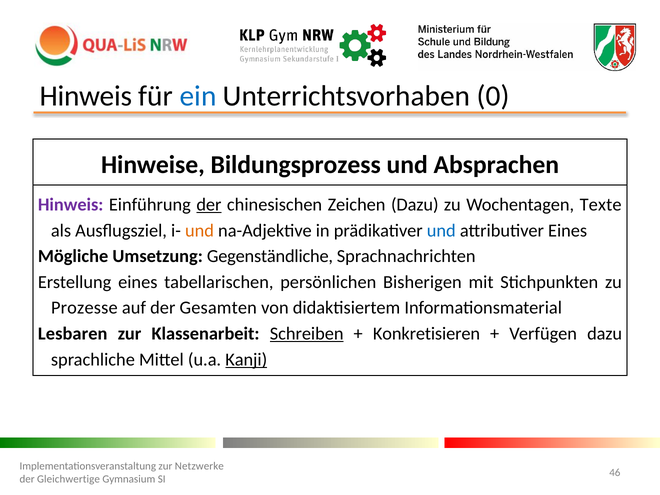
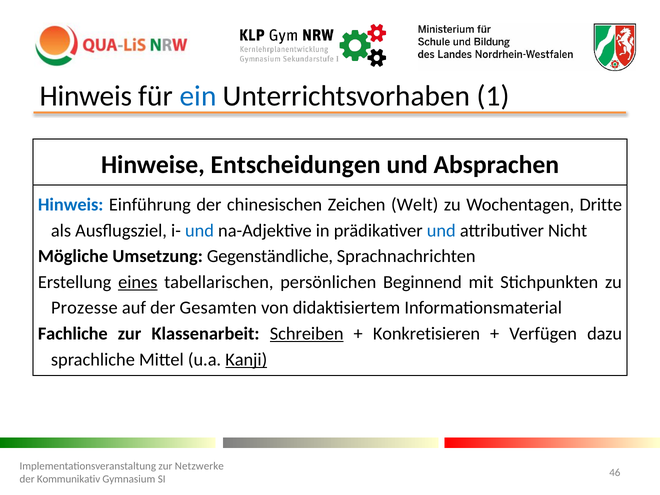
0: 0 -> 1 (493, 96)
Bildungsprozess: Bildungsprozess -> Entscheidungen (296, 165)
Hinweis colour: purple -> blue (71, 205)
der underline: present -> none (209, 205)
Zeichen Dazu: Dazu -> Welt (415, 205)
Texte: Texte -> Dritte (601, 205)
und colour: orange -> blue (199, 230)
attributiver Eines: Eines -> Nicht (568, 230)
eines underline: none -> present (138, 282)
Bisherigen: Bisherigen -> Beginnend (422, 282)
Lesbaren: Lesbaren -> Fachliche (73, 334)
Gleichwertige: Gleichwertige -> Kommunikativ (69, 479)
